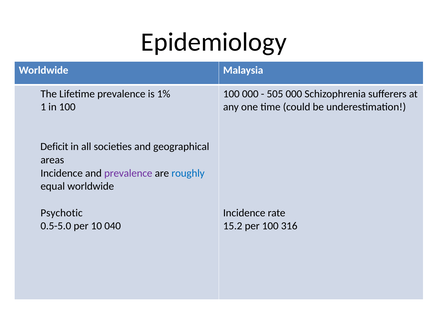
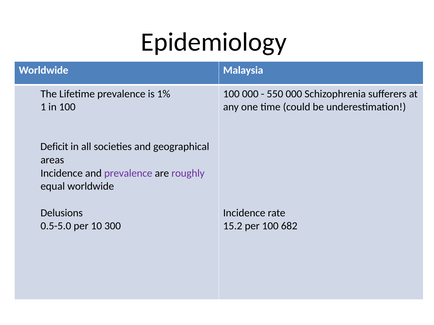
505: 505 -> 550 (275, 94)
roughly colour: blue -> purple (188, 173)
Psychotic: Psychotic -> Delusions (62, 213)
040: 040 -> 300 (113, 226)
316: 316 -> 682 (289, 226)
